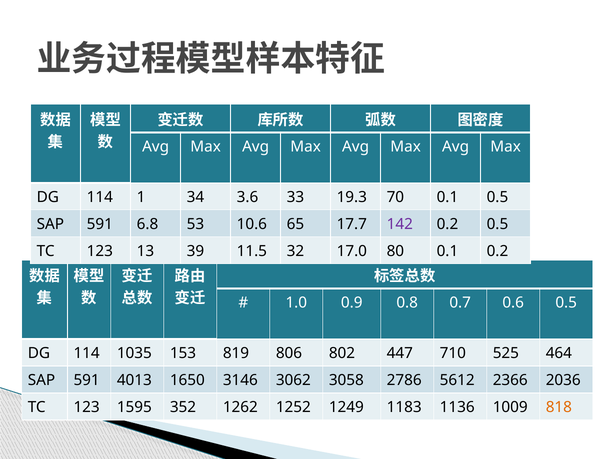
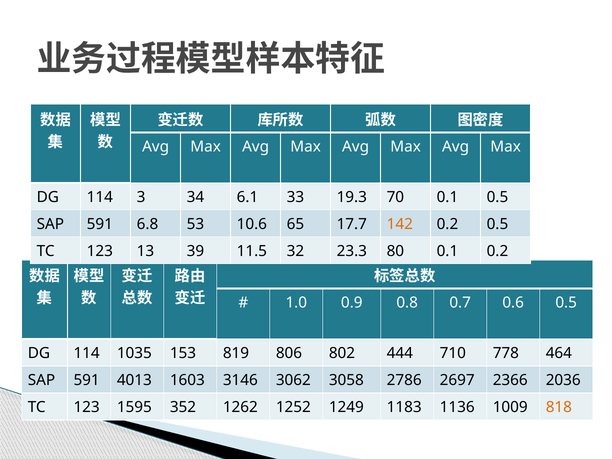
1: 1 -> 3 (141, 197)
3.6: 3.6 -> 6.1 (247, 197)
142 colour: purple -> orange (400, 224)
17.0: 17.0 -> 23.3 (352, 251)
447: 447 -> 444 (400, 353)
525: 525 -> 778 (506, 353)
1650: 1650 -> 1603 (187, 380)
5612: 5612 -> 2697 (457, 380)
